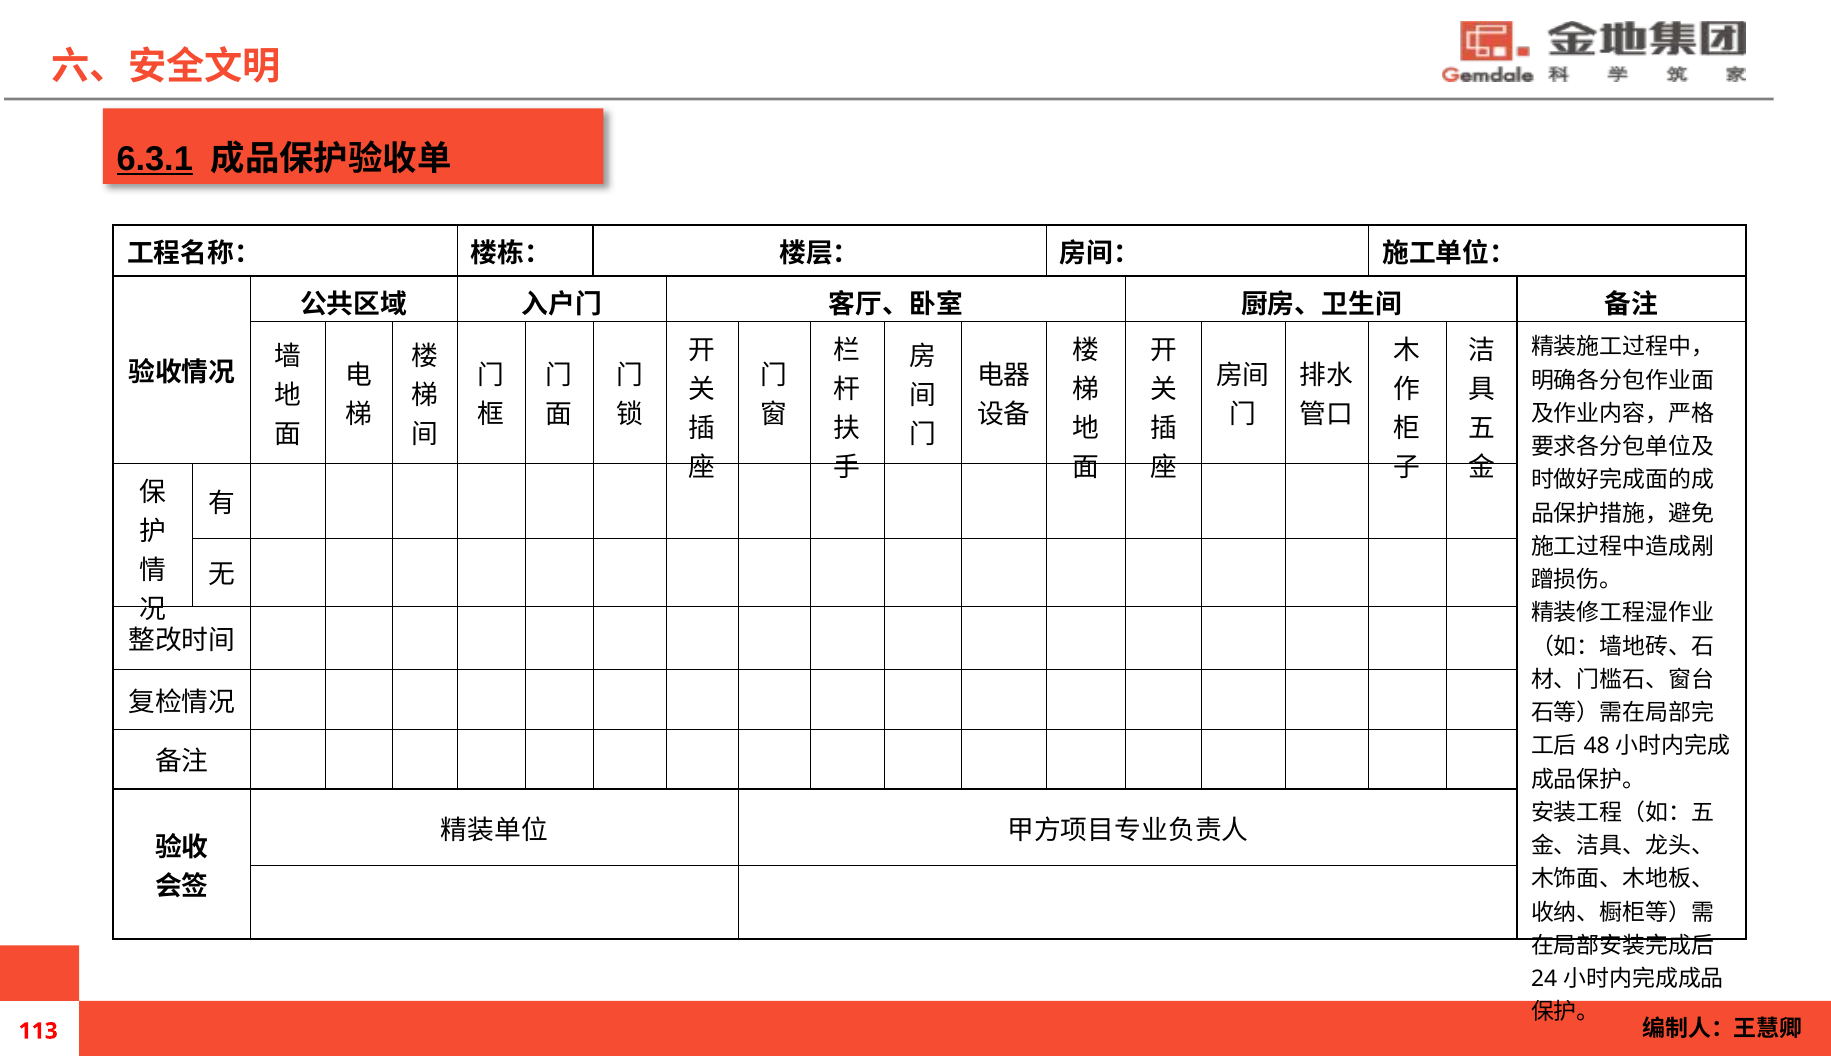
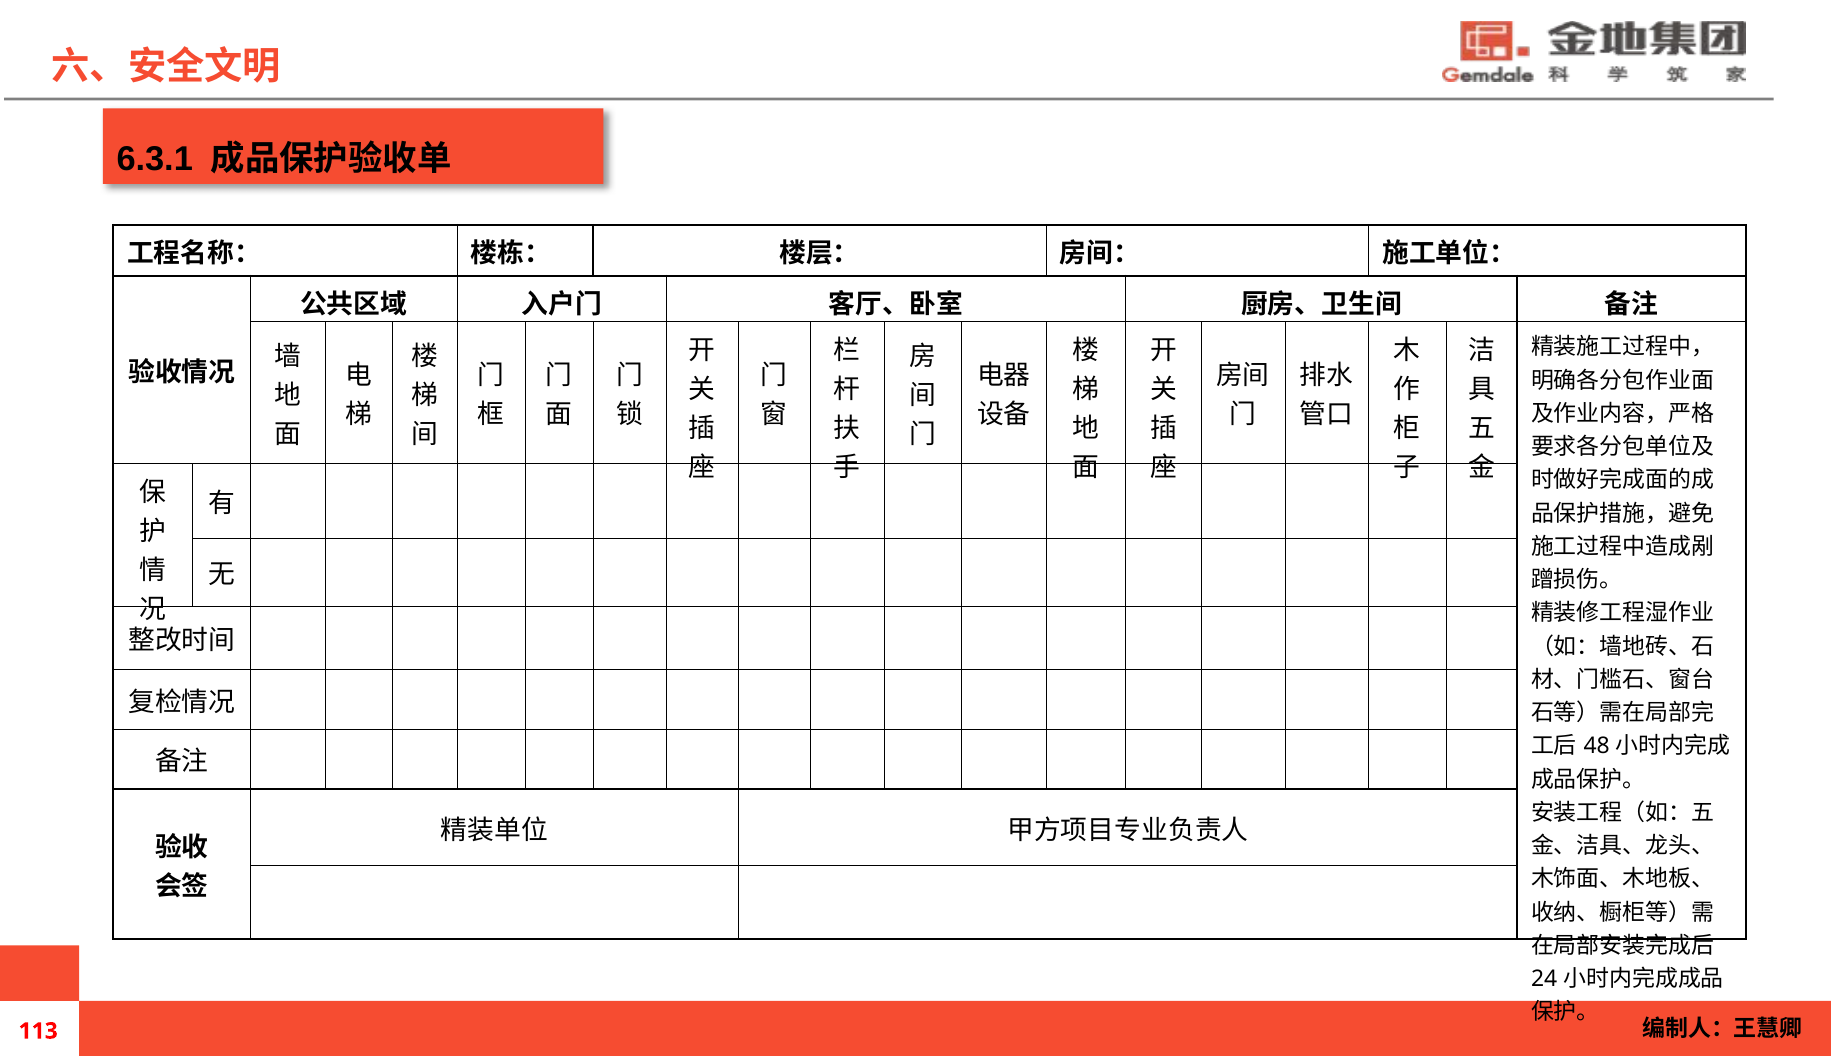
6.3.1 underline: present -> none (155, 159)
